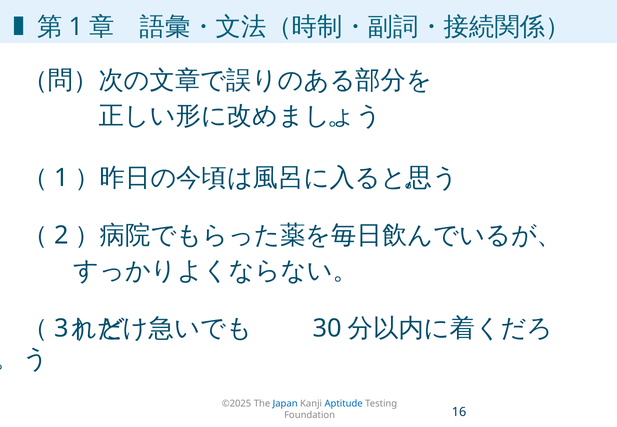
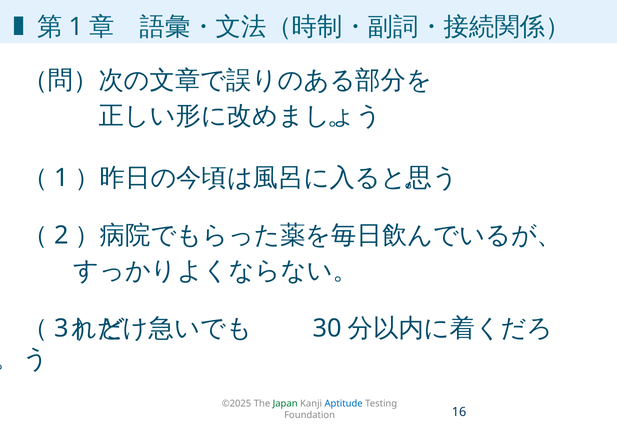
Japan colour: blue -> green (285, 404)
